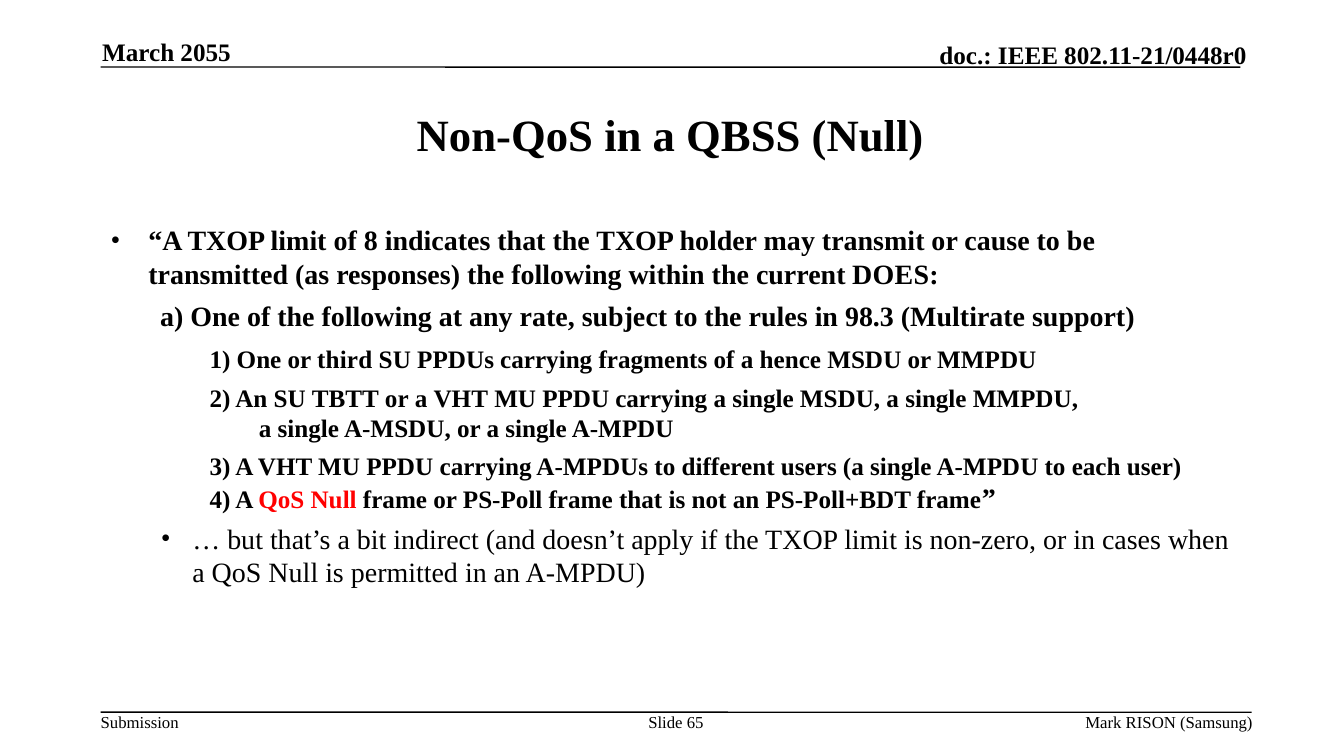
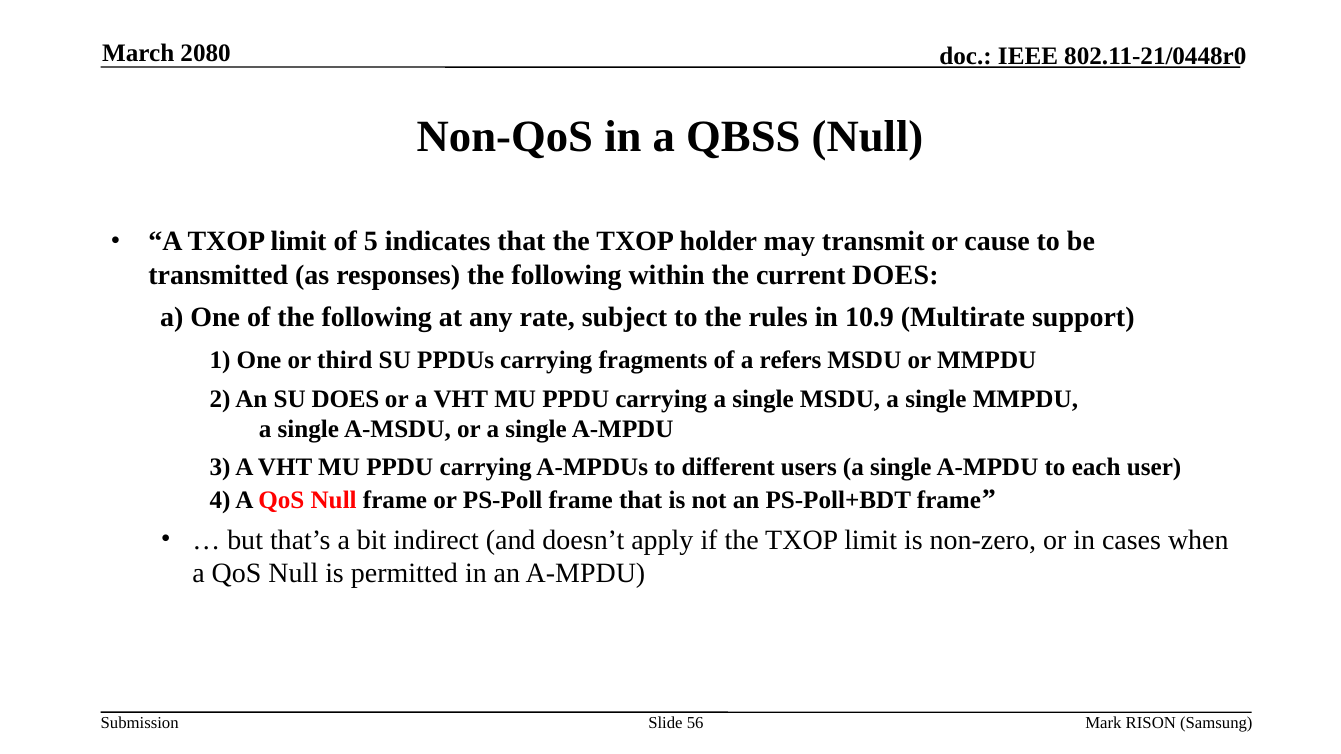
2055: 2055 -> 2080 (206, 53)
8: 8 -> 5 (371, 242)
98.3: 98.3 -> 10.9 (869, 317)
hence: hence -> refers (790, 360)
SU TBTT: TBTT -> DOES (345, 399)
65: 65 -> 56 (695, 723)
